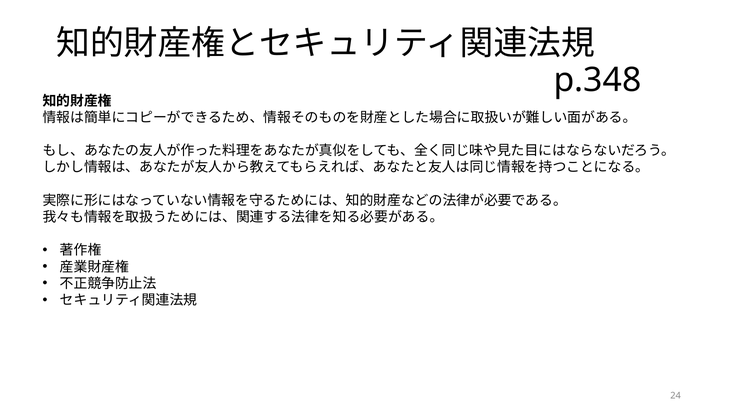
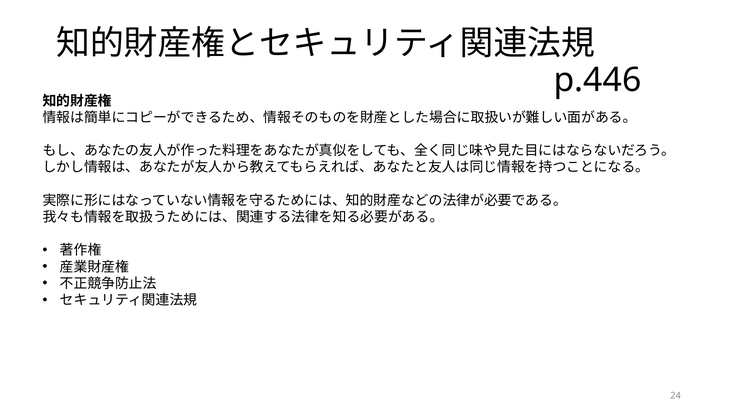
p.348: p.348 -> p.446 (598, 80)
